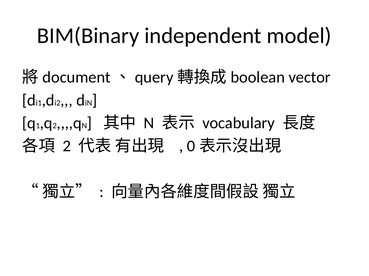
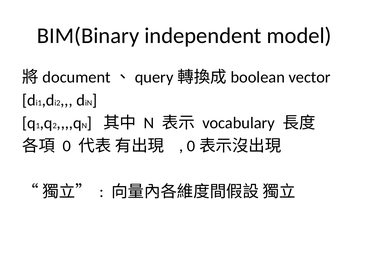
2: 2 -> 0 (67, 146)
